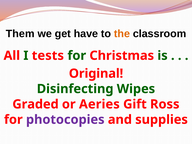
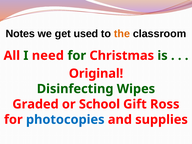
Them: Them -> Notes (20, 34)
have: have -> used (86, 34)
tests: tests -> need (48, 56)
Aeries: Aeries -> School (99, 104)
photocopies colour: purple -> blue (65, 120)
